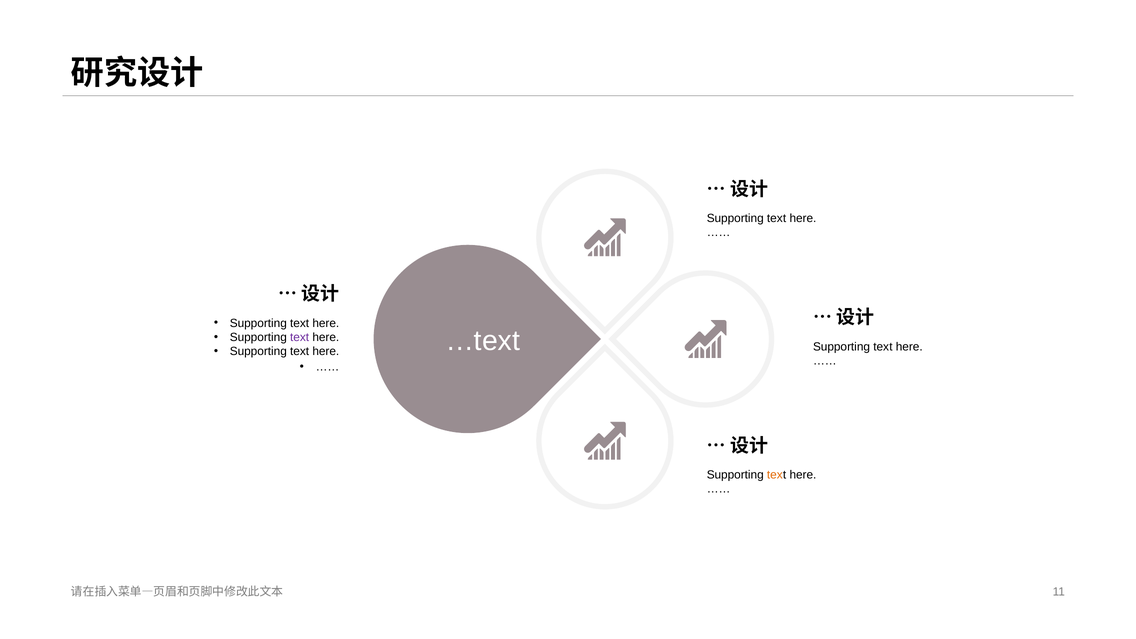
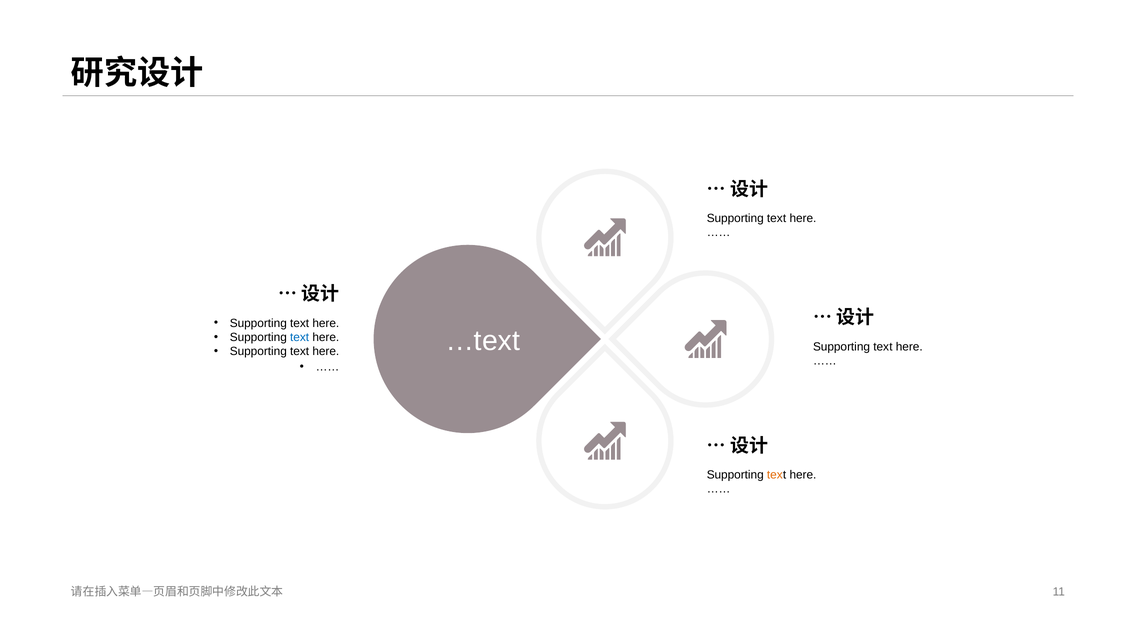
text colour: purple -> blue (300, 337)
